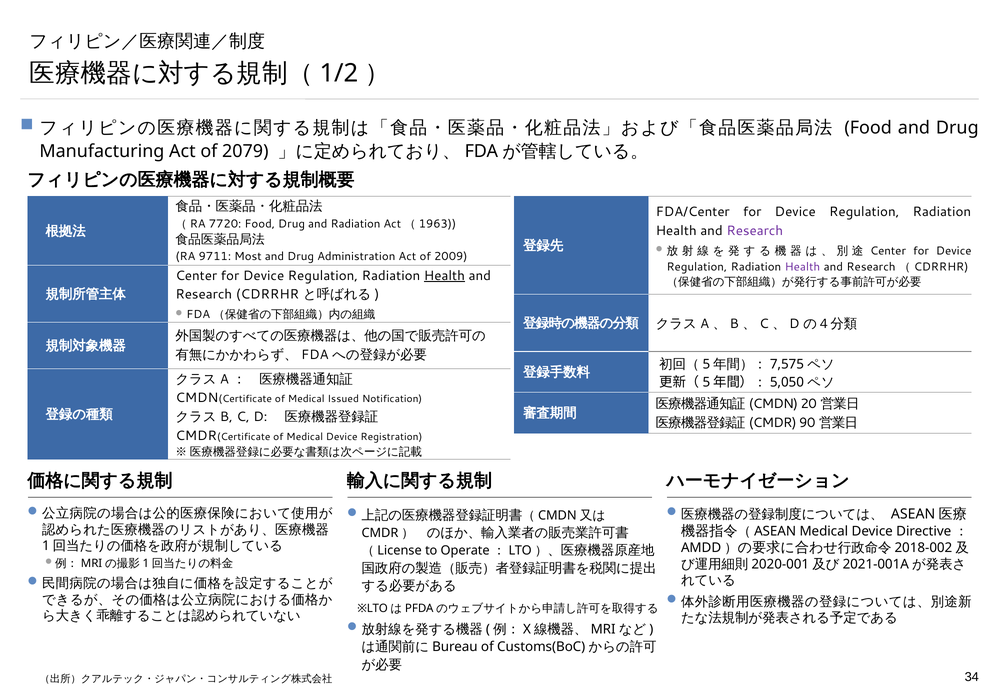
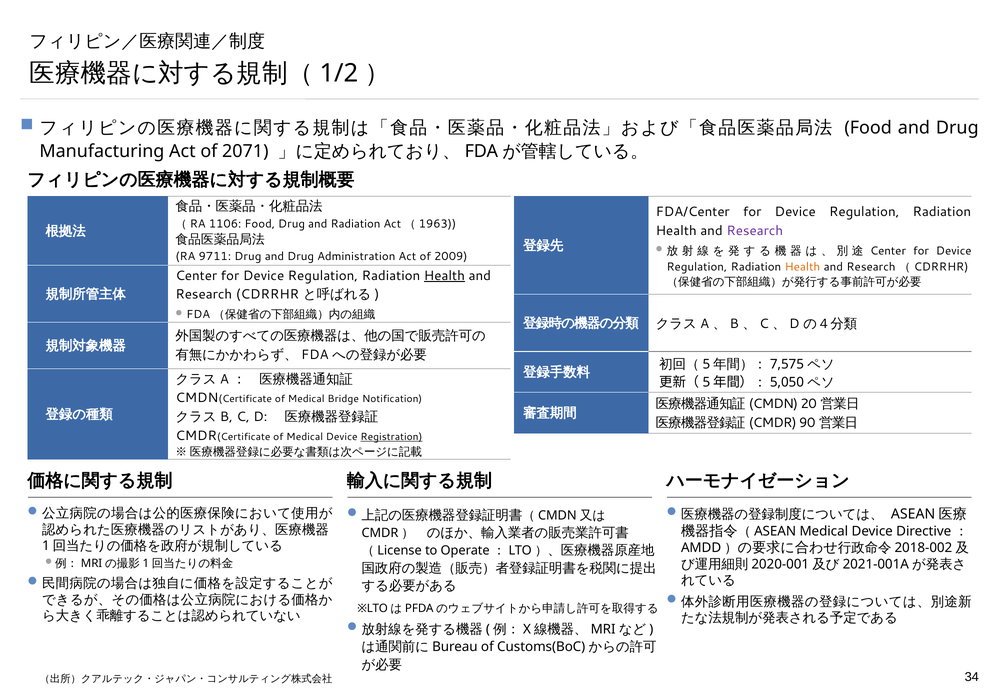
2079: 2079 -> 2071 (245, 151)
7720: 7720 -> 1106 (225, 224)
9711 Most: Most -> Drug (248, 256)
Health colour: purple -> orange (802, 267)
Issued: Issued -> Bridge (343, 399)
Registration underline: none -> present (391, 437)
